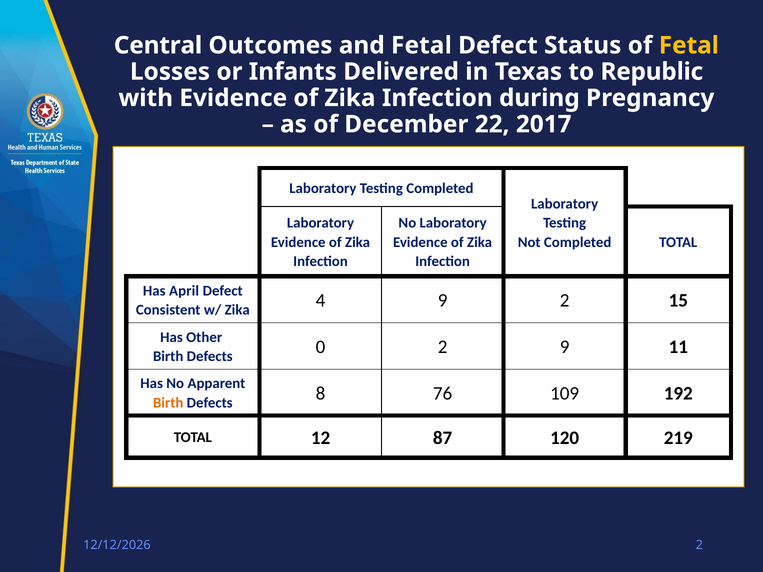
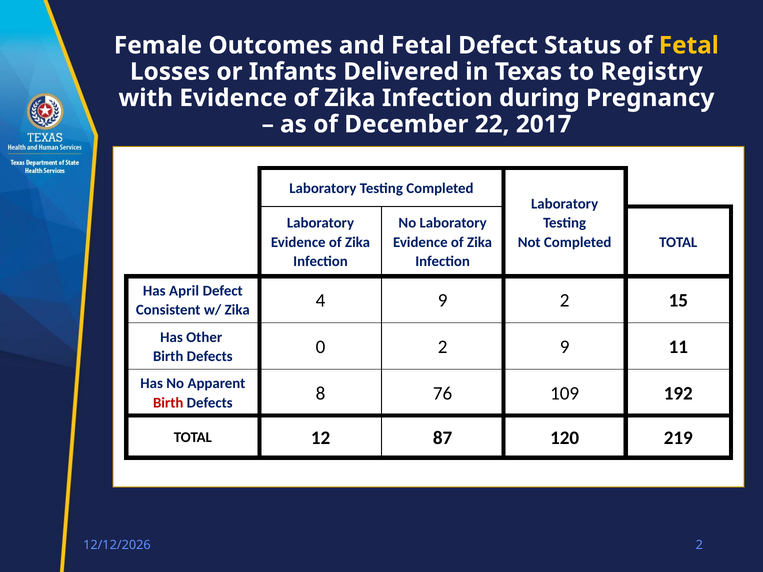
Central: Central -> Female (158, 45)
Republic: Republic -> Registry (652, 72)
Birth colour: orange -> red (168, 403)
